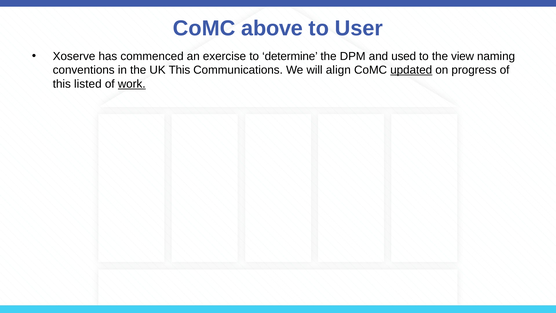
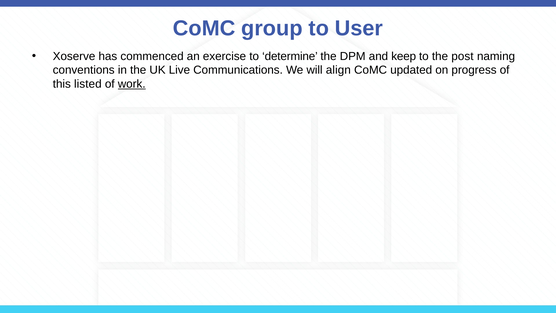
above: above -> group (272, 28)
used: used -> keep (404, 56)
view: view -> post (462, 56)
UK This: This -> Live (179, 70)
updated underline: present -> none (411, 70)
